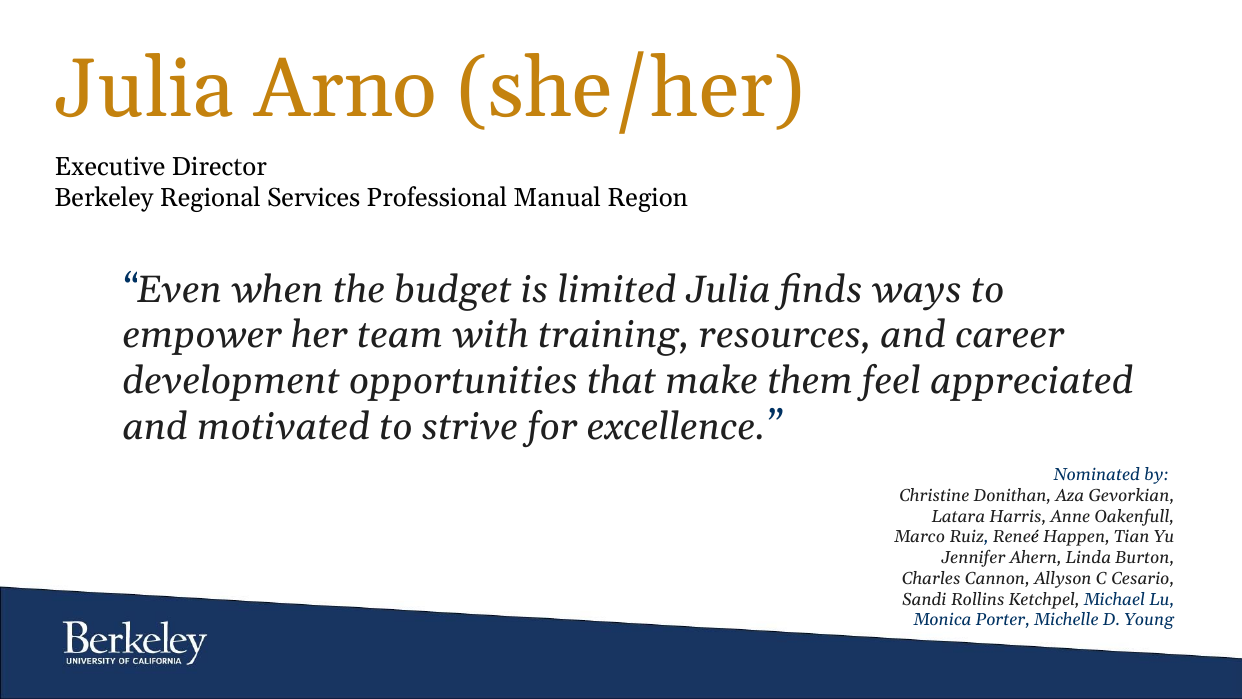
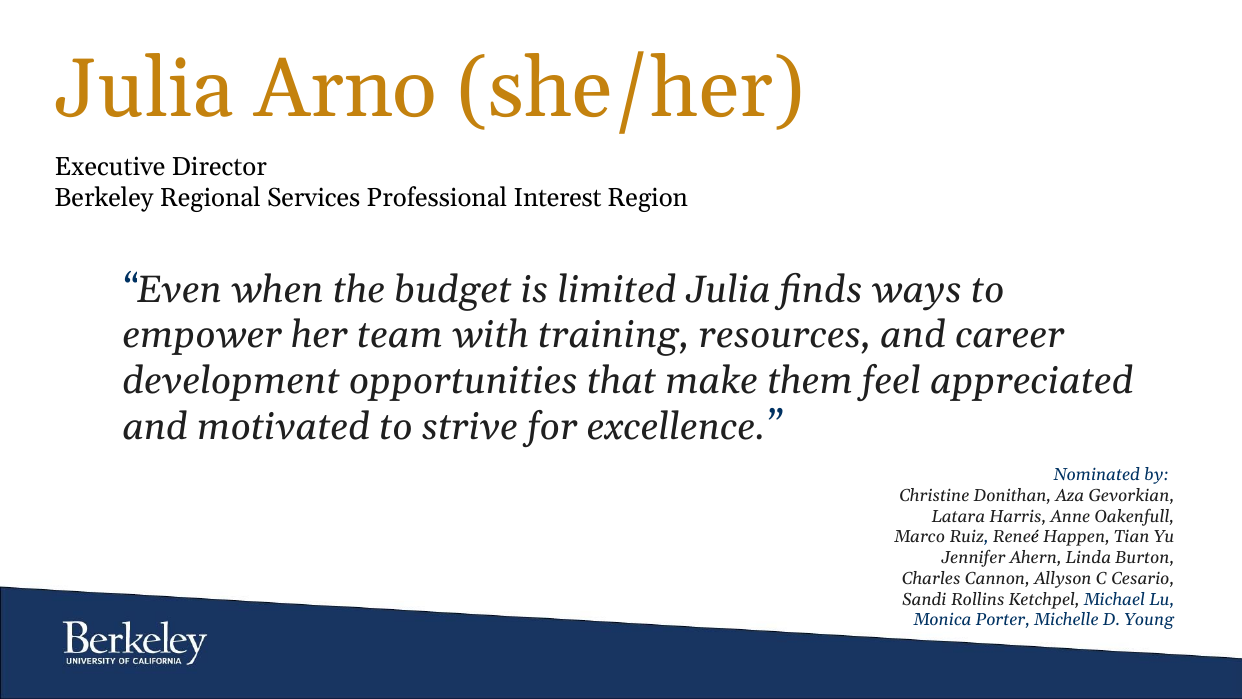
Manual: Manual -> Interest (557, 198)
